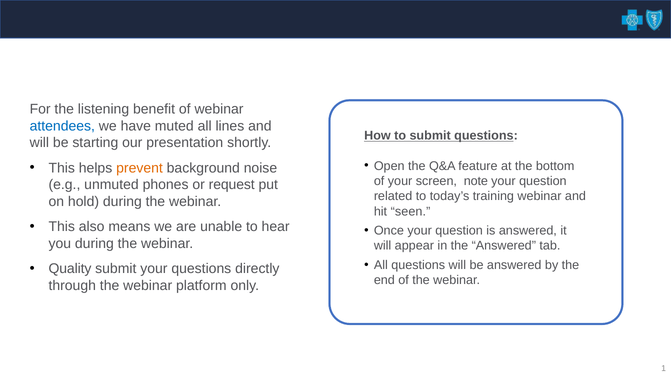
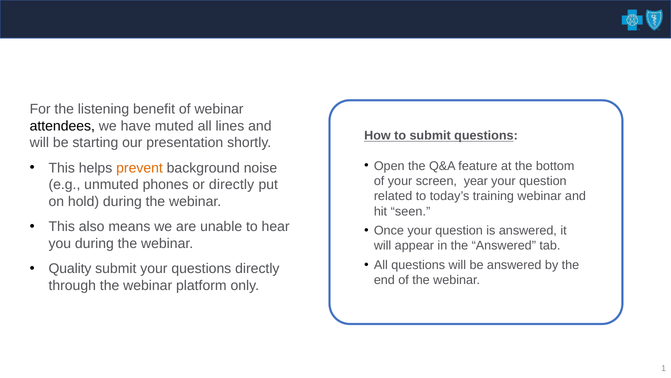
attendees colour: blue -> black (62, 126)
note: note -> year (476, 181)
or request: request -> directly (232, 185)
